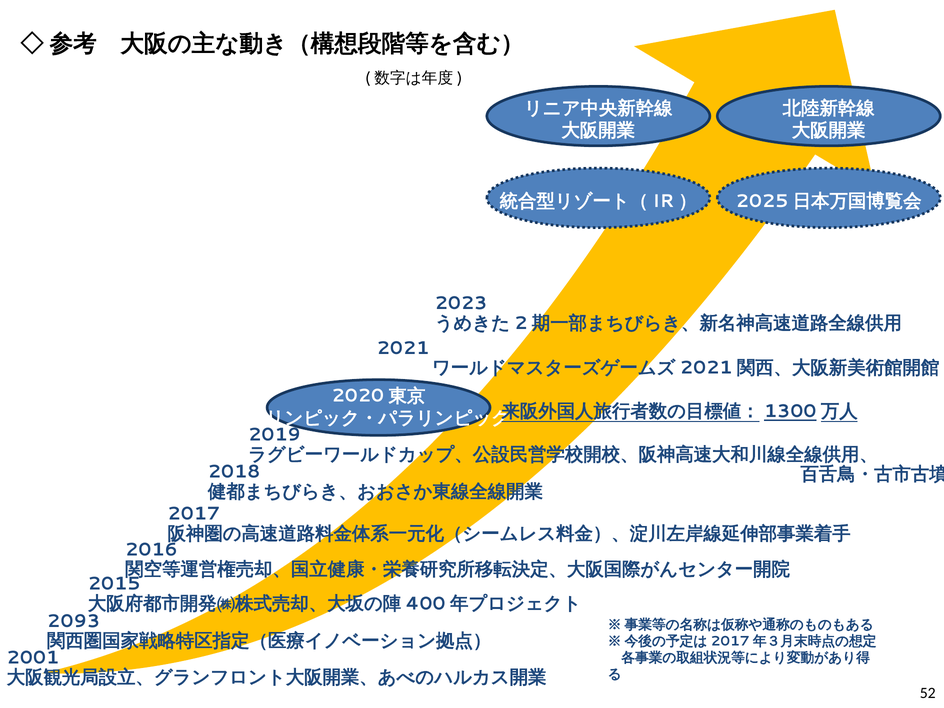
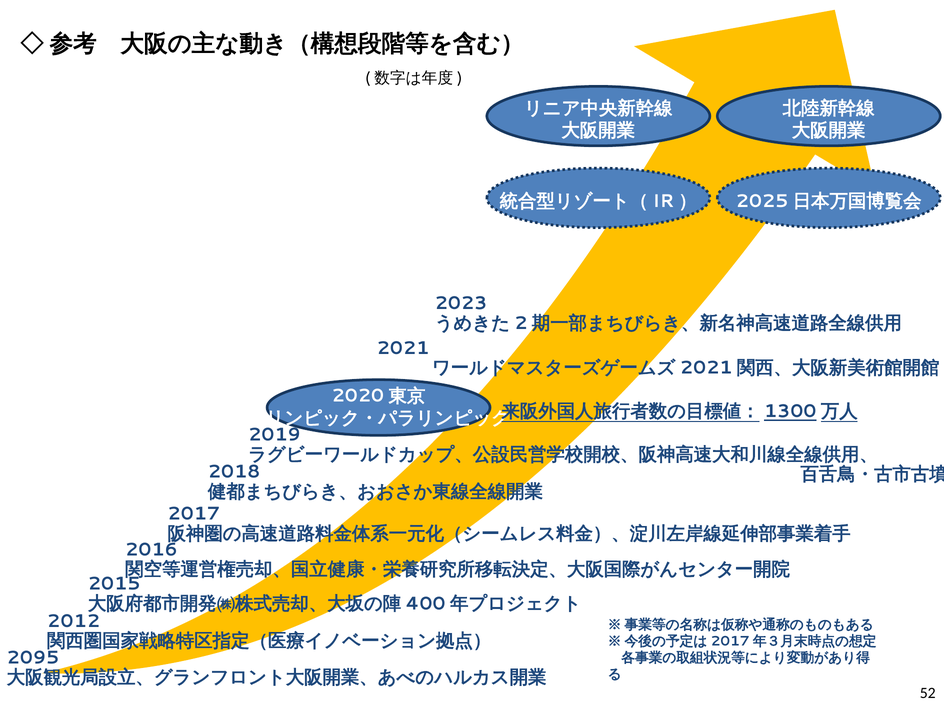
2093: 2093 -> 2012 (74, 621)
2001: 2001 -> 2095 (33, 657)
